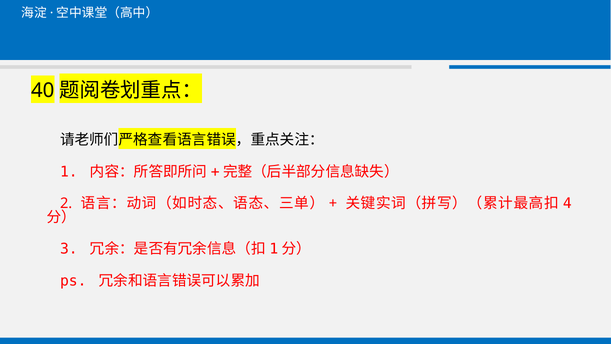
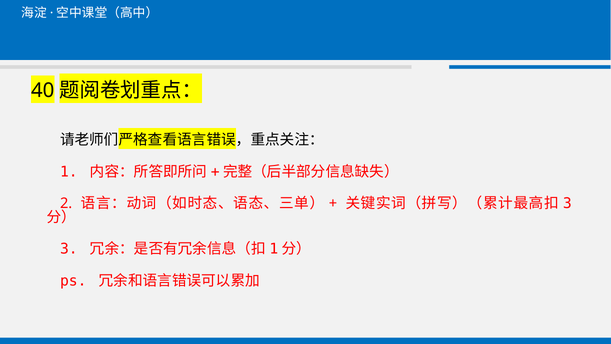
4: 4 -> 3 (567, 203)
